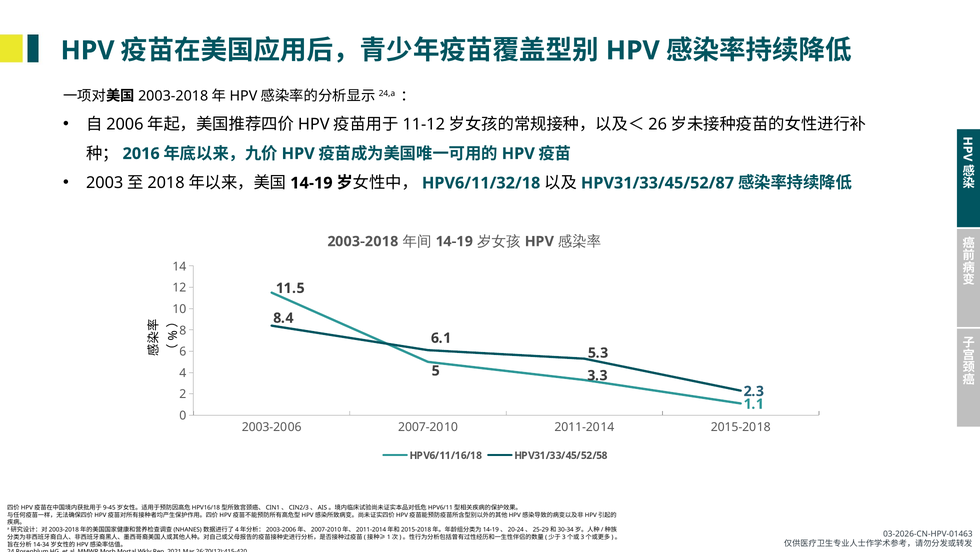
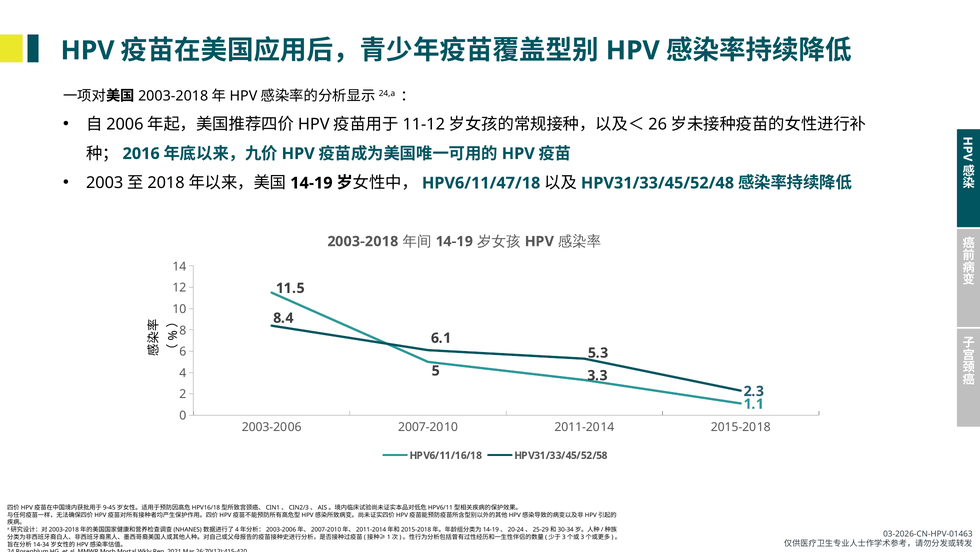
HPV6/11/32/18: HPV6/11/32/18 -> HPV6/11/47/18 (481, 183)
HPV31/33/45/52/87: HPV31/33/45/52/87 -> HPV31/33/45/52/48 (657, 183)
